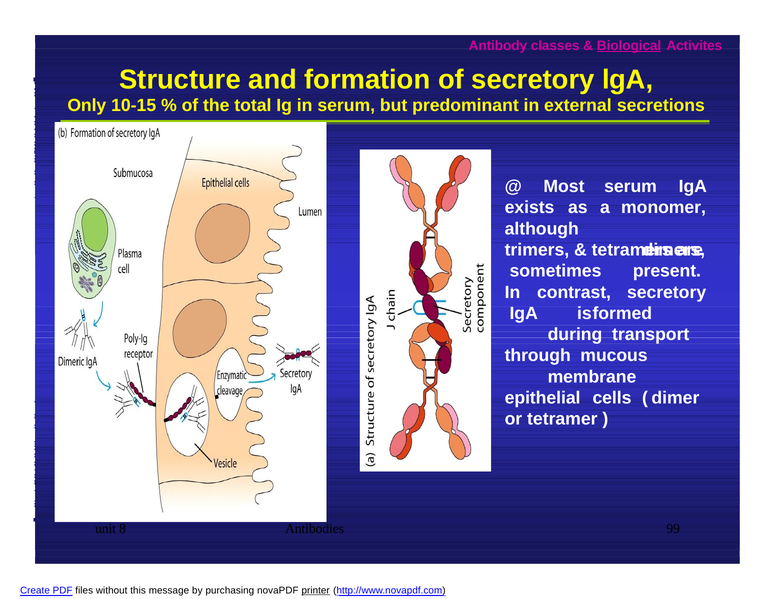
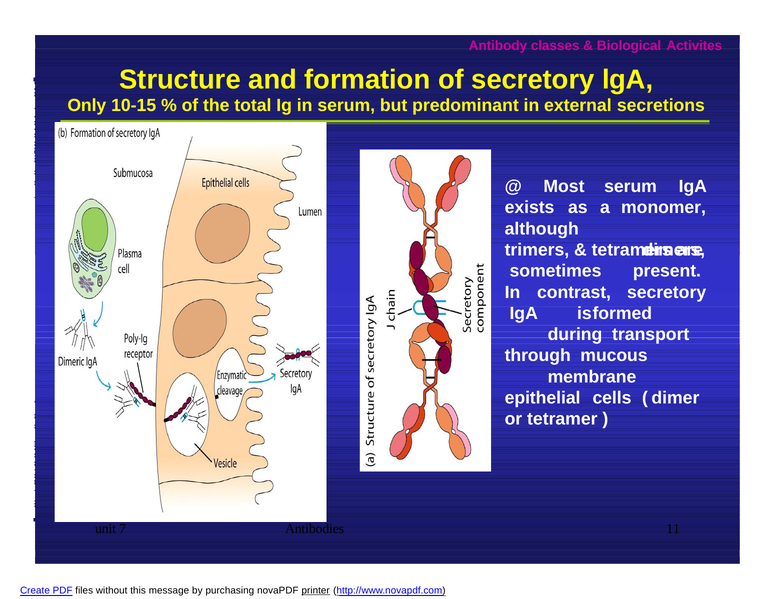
Biological underline: present -> none (629, 46)
8: 8 -> 7 (123, 529)
99: 99 -> 11 (673, 529)
